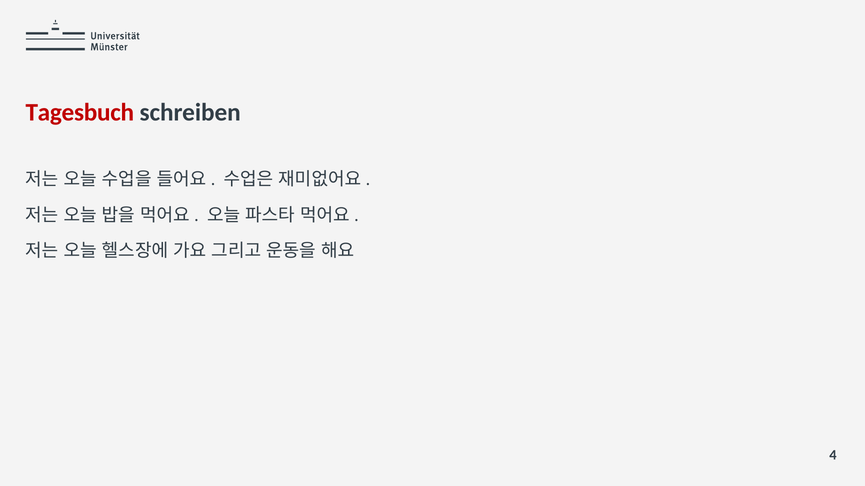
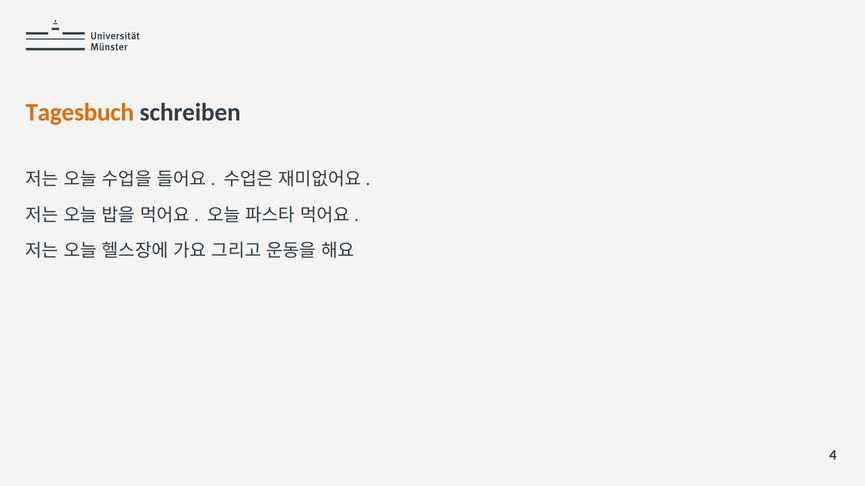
Tagesbuch colour: red -> orange (80, 113)
